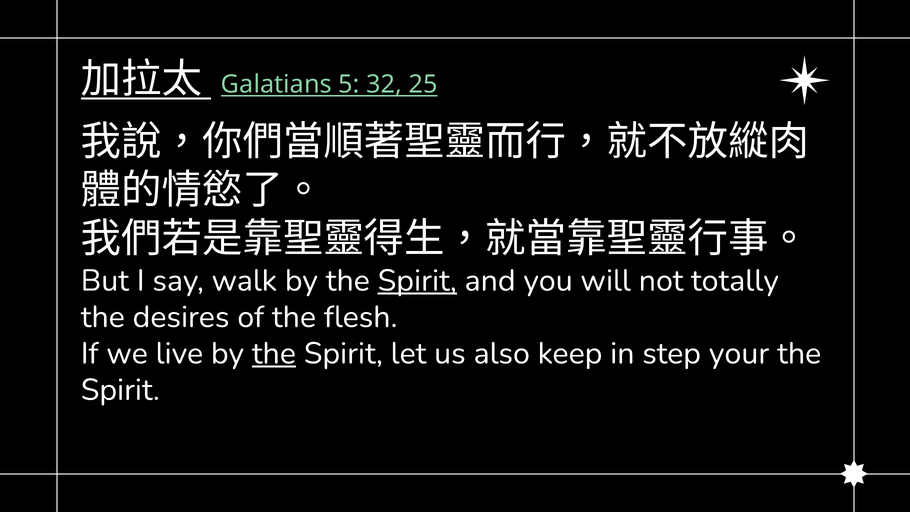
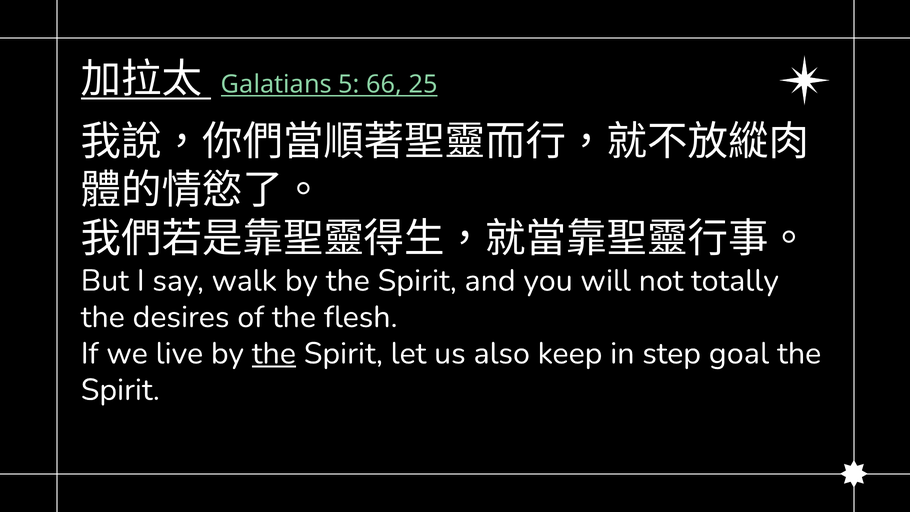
32: 32 -> 66 (384, 84)
Spirit underline: present -> none (417, 281)
your: your -> goal (739, 353)
